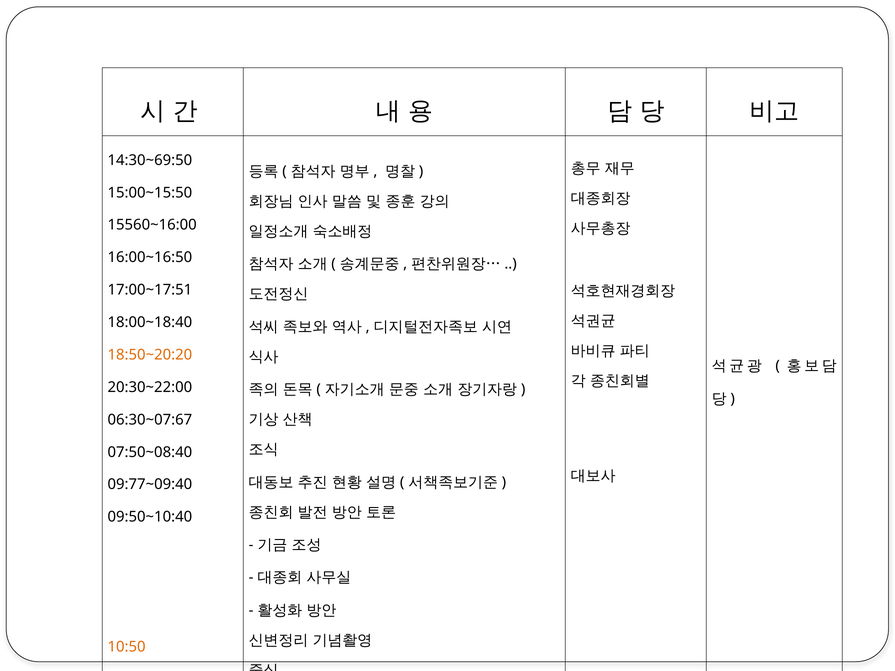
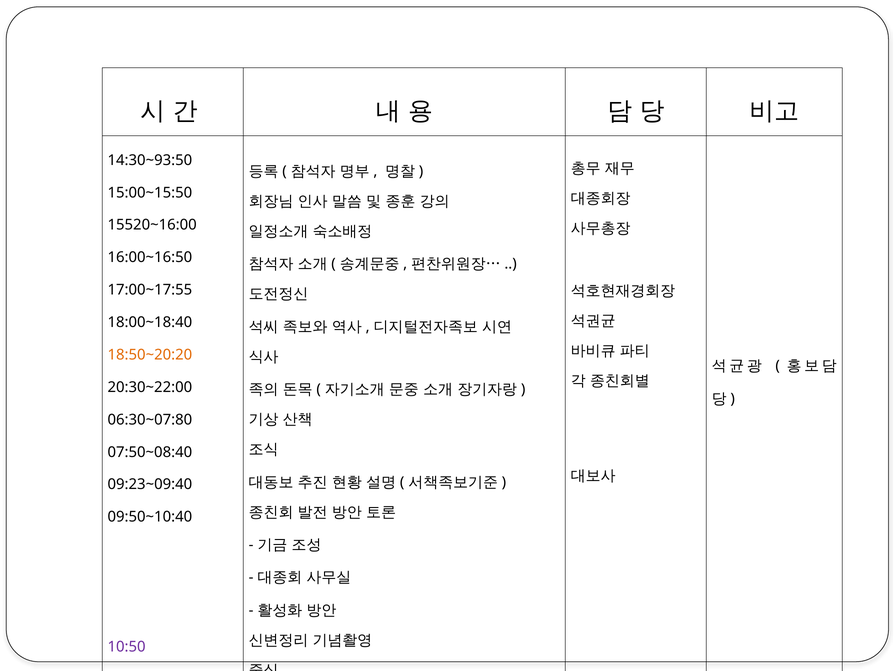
14:30~69:50: 14:30~69:50 -> 14:30~93:50 (150, 160)
15560~16:00: 15560~16:00 -> 15520~16:00 (152, 225)
17:00~17:51: 17:00~17:51 -> 17:00~17:55 (150, 290)
06:30~07:67: 06:30~07:67 -> 06:30~07:80 (150, 420)
09:77~09:40: 09:77~09:40 -> 09:23~09:40 (150, 485)
10:50 colour: orange -> purple (127, 647)
